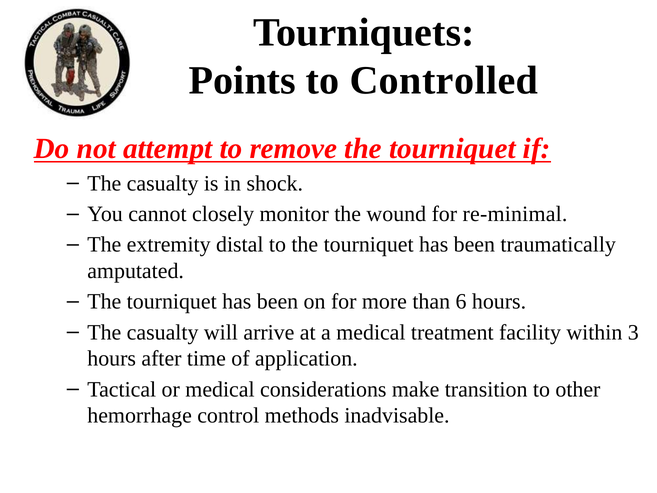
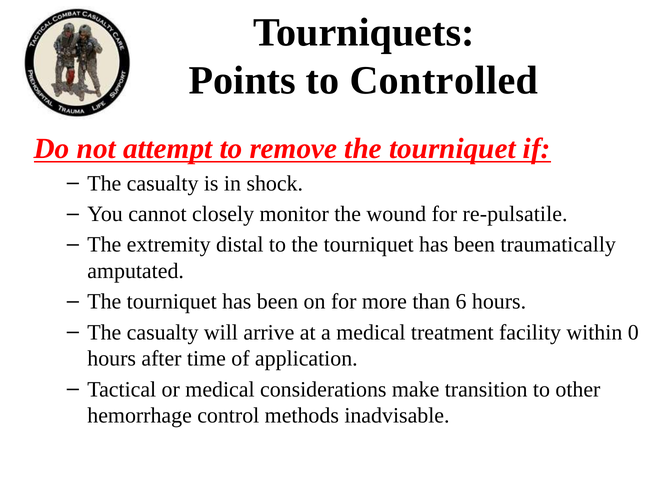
re-minimal: re-minimal -> re-pulsatile (515, 214)
3: 3 -> 0 (633, 332)
